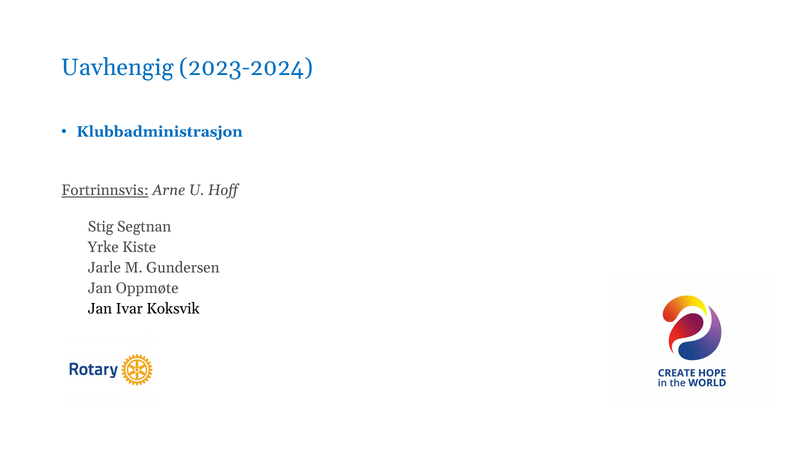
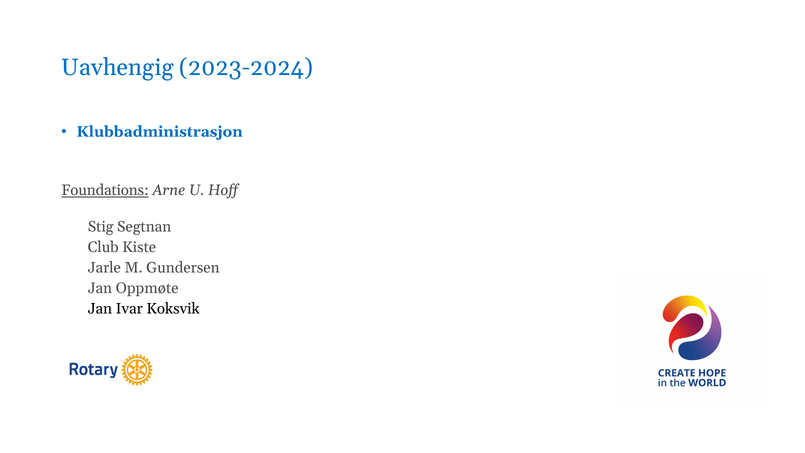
Fortrinnsvis: Fortrinnsvis -> Foundations (105, 190)
Yrke: Yrke -> Club (103, 247)
